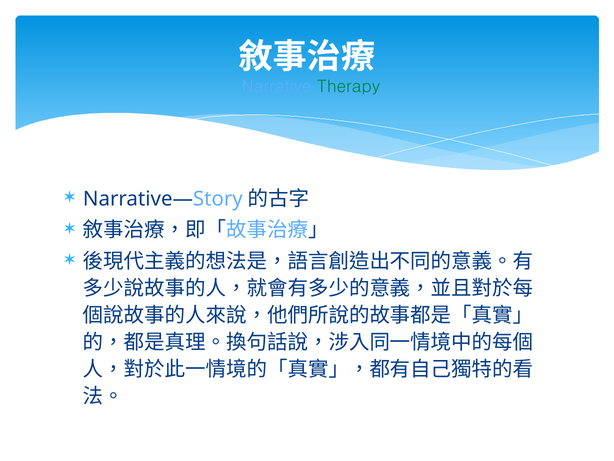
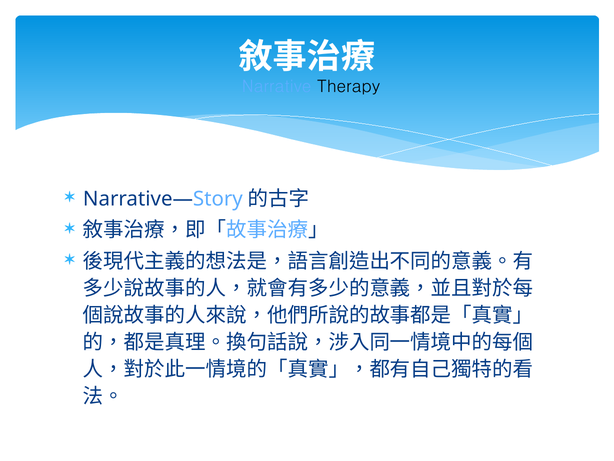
Therapy colour: green -> black (349, 86)
